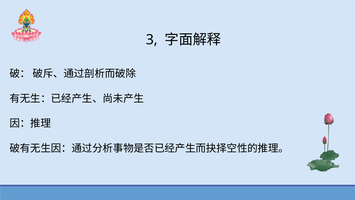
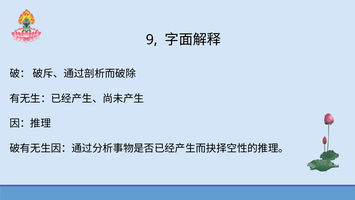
3: 3 -> 9 (152, 40)
